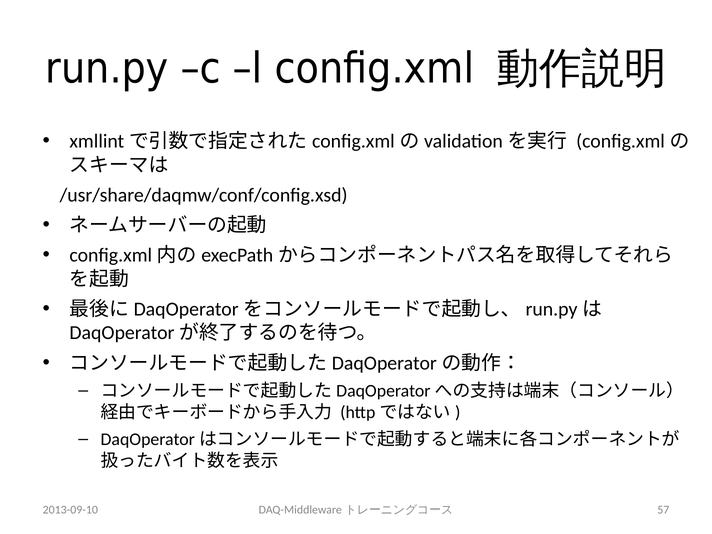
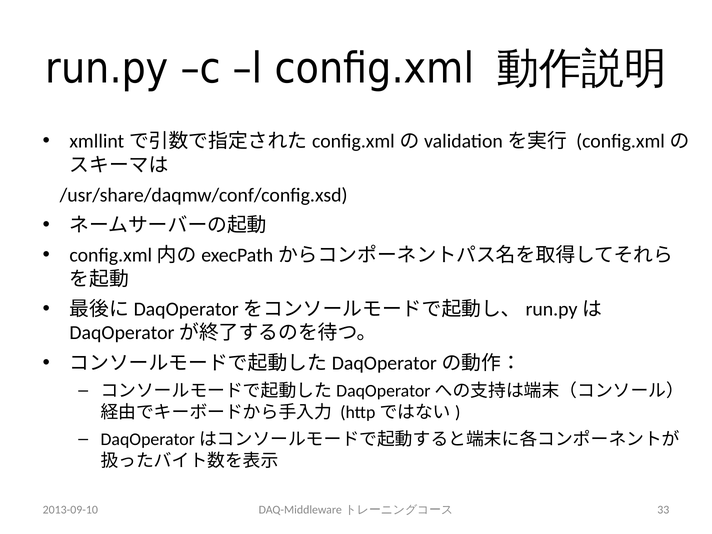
57: 57 -> 33 (663, 510)
